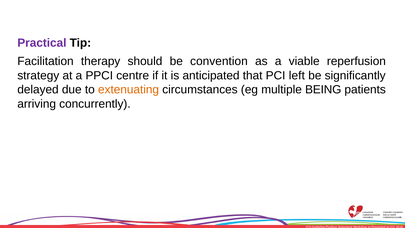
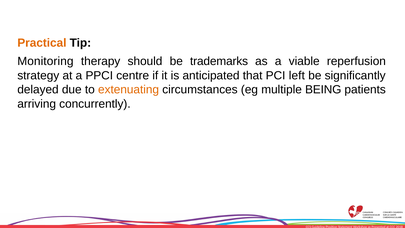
Practical colour: purple -> orange (42, 43)
Facilitation: Facilitation -> Monitoring (45, 61)
convention: convention -> trademarks (219, 61)
